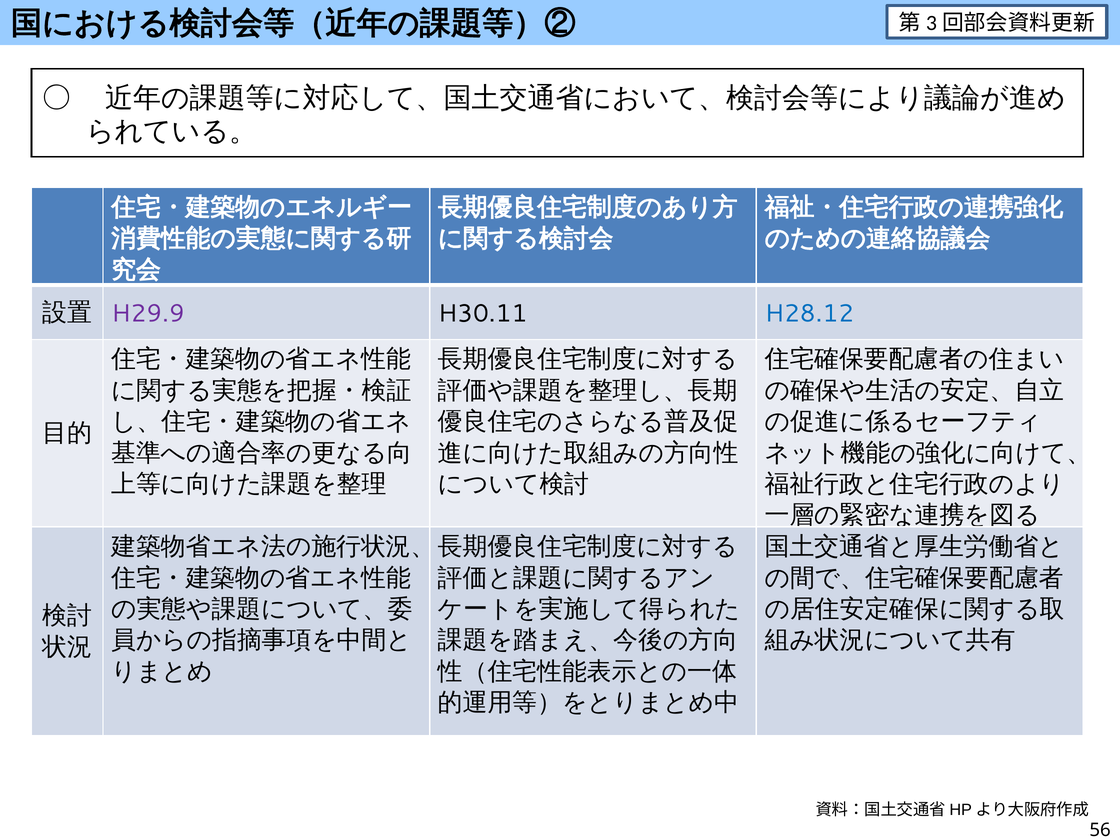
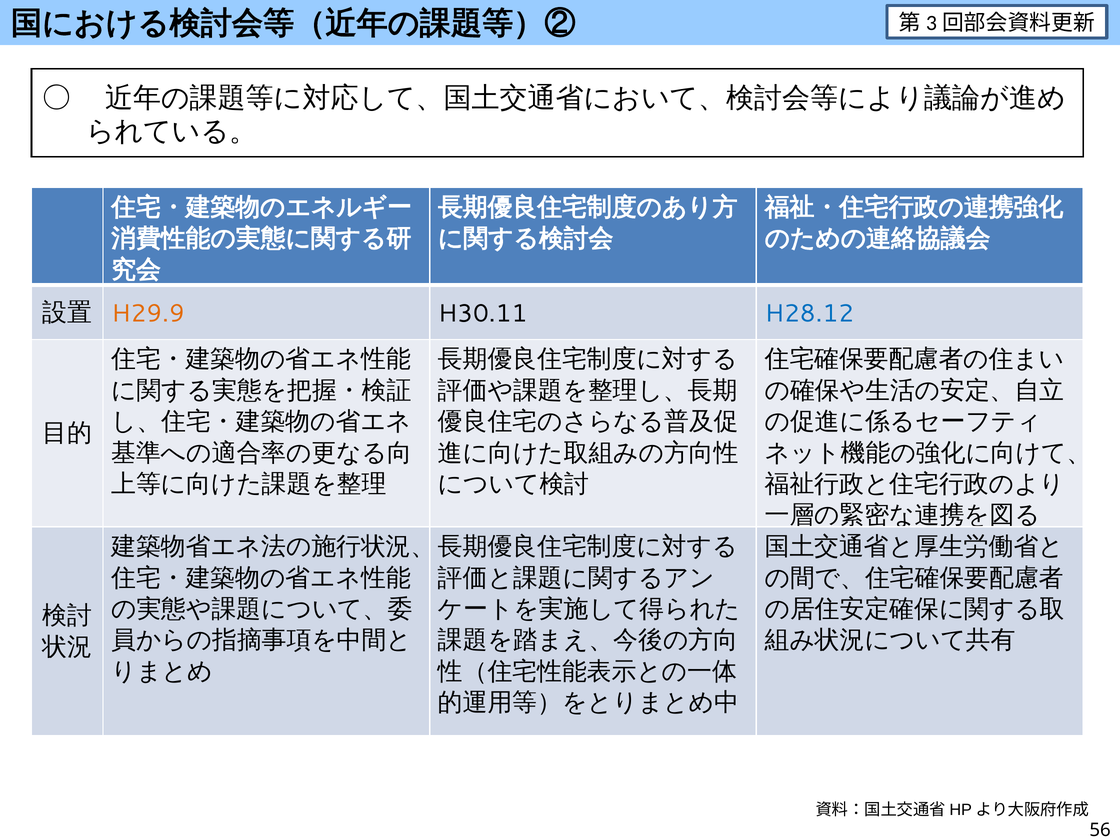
H29.9 colour: purple -> orange (148, 314)
